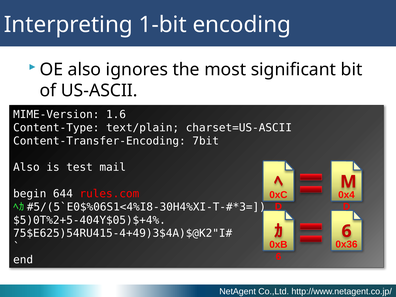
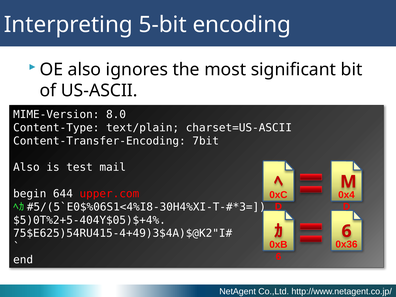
1-bit: 1-bit -> 5-bit (163, 25)
1.6: 1.6 -> 8.0 (116, 114)
rules.com: rules.com -> upper.com (109, 194)
